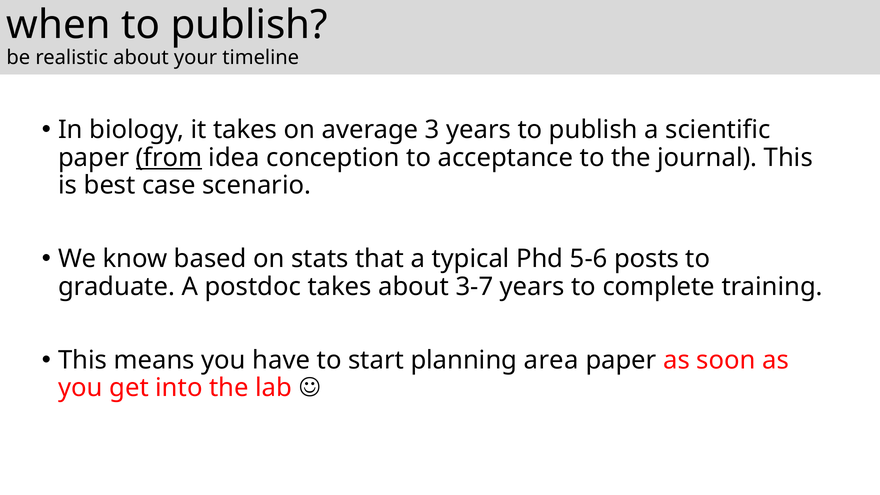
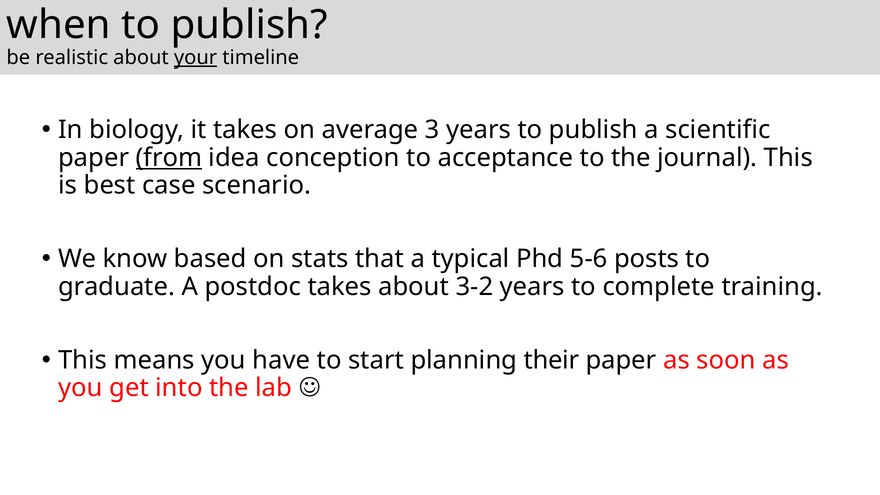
your underline: none -> present (196, 58)
3-7: 3-7 -> 3-2 (474, 287)
area: area -> their (551, 360)
